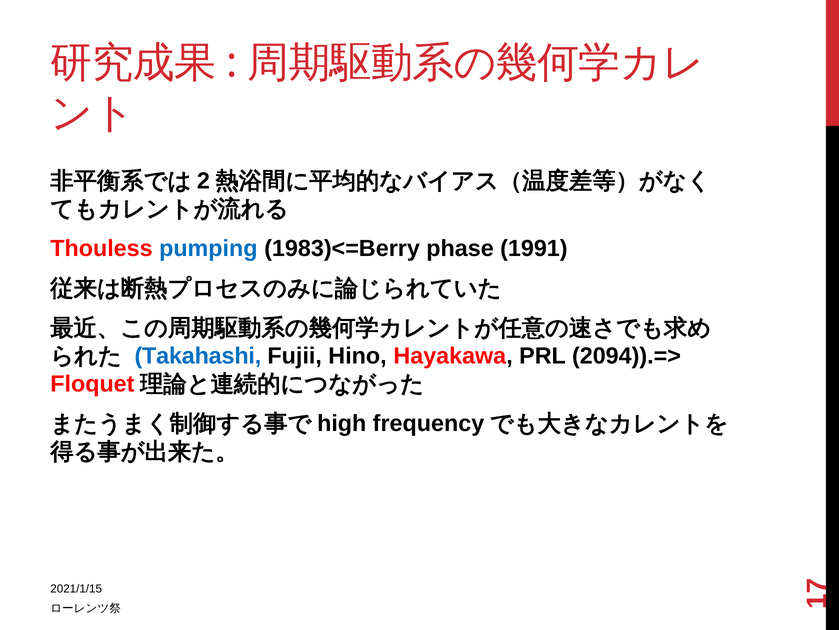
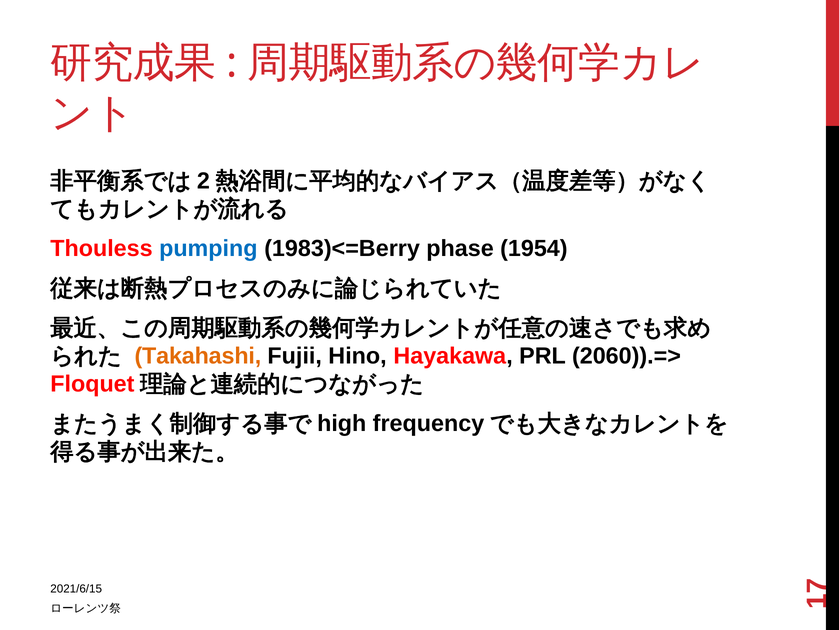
1991: 1991 -> 1954 (534, 248)
Takahashi colour: blue -> orange (198, 355)
2094)).=>: 2094)).=> -> 2060)).=> (626, 355)
2021/1/15: 2021/1/15 -> 2021/6/15 (76, 588)
